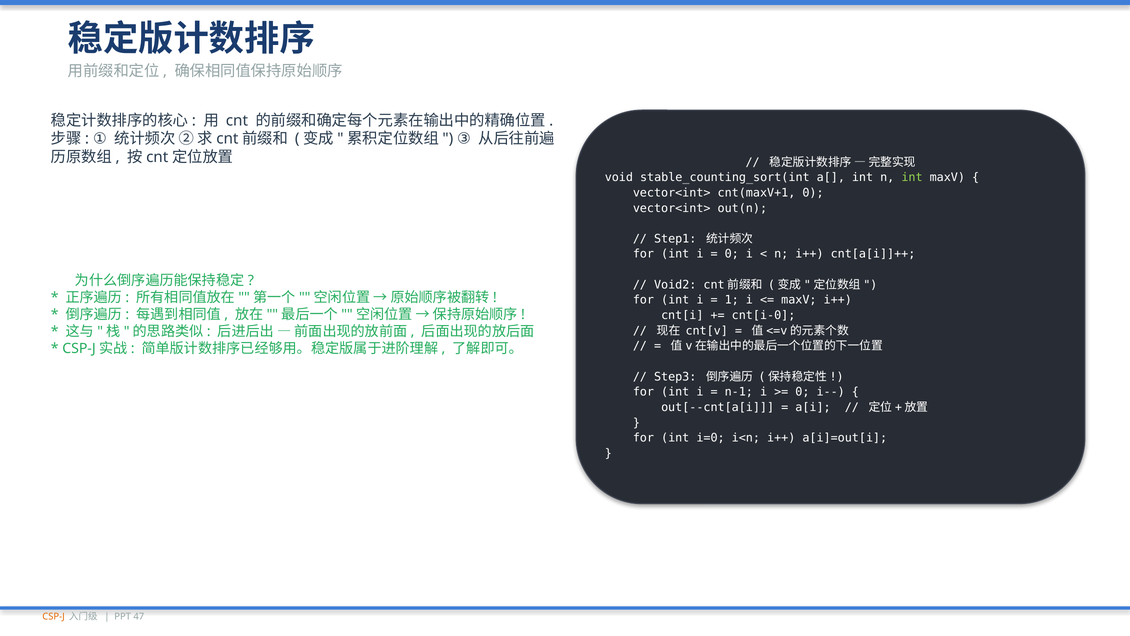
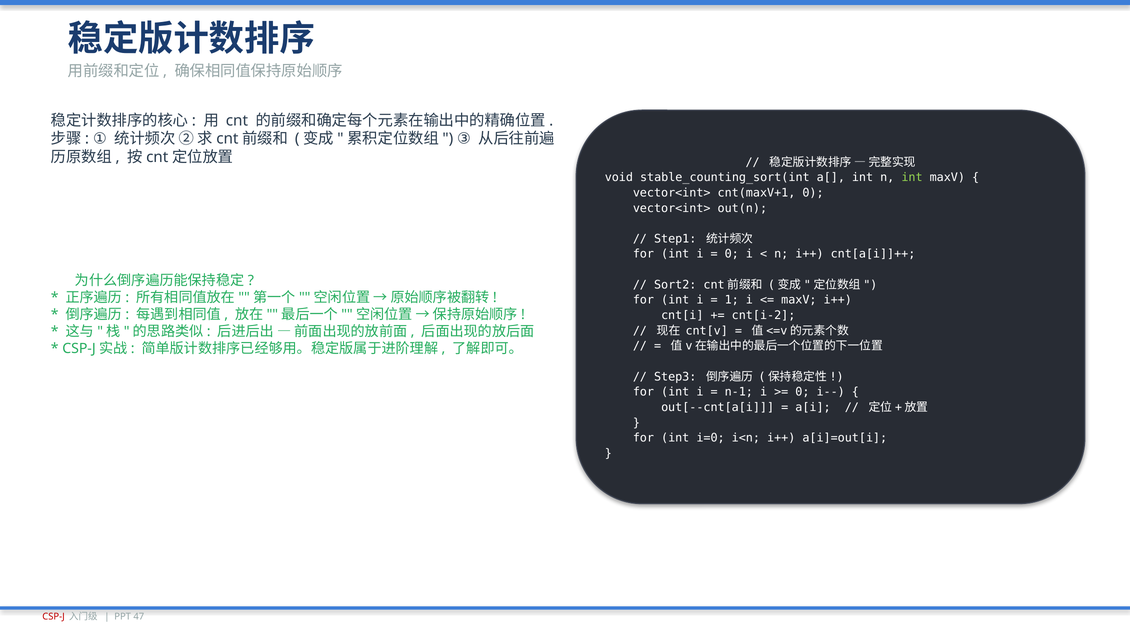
Void2: Void2 -> Sort2 (675, 285)
cnt[i-0: cnt[i-0 -> cnt[i-2 (764, 315)
CSP-J colour: orange -> red (54, 616)
